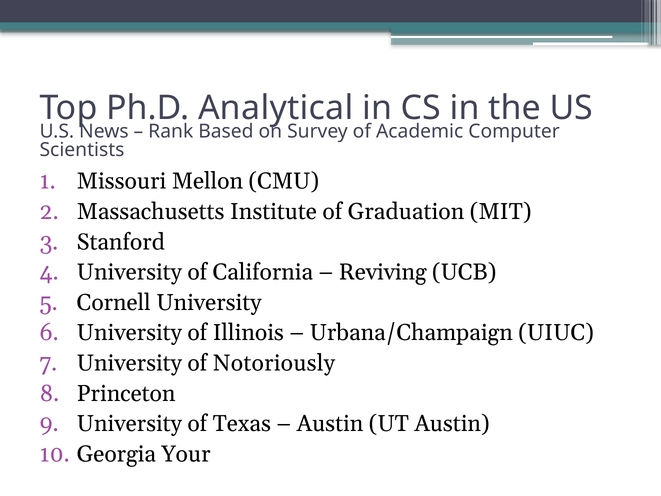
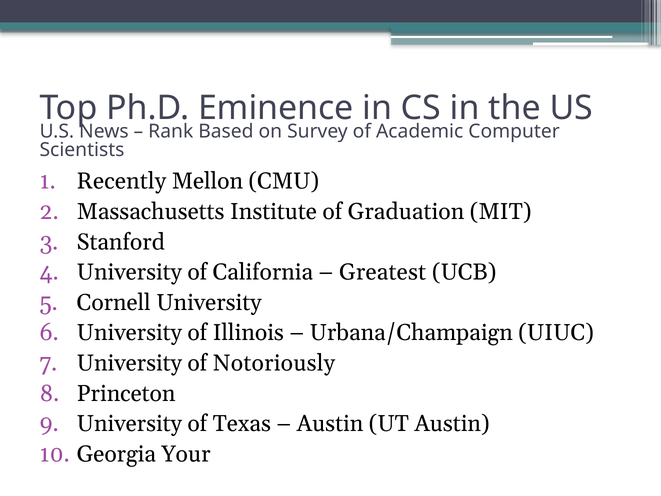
Analytical: Analytical -> Eminence (276, 108)
Missouri: Missouri -> Recently (121, 181)
Reviving: Reviving -> Greatest (383, 272)
